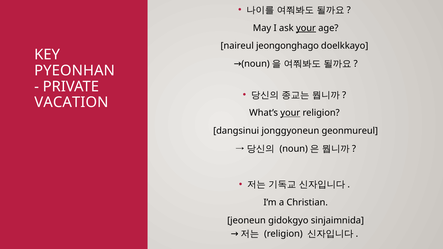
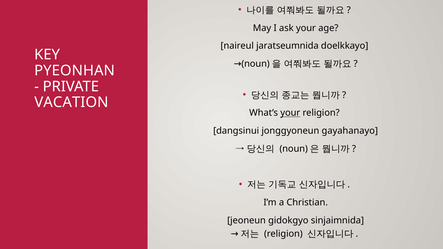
your underline: present -> none (306, 28)
jeongonghago: jeongonghago -> jaratseumnida (287, 46)
geonmureul: geonmureul -> gayahanayo (350, 131)
